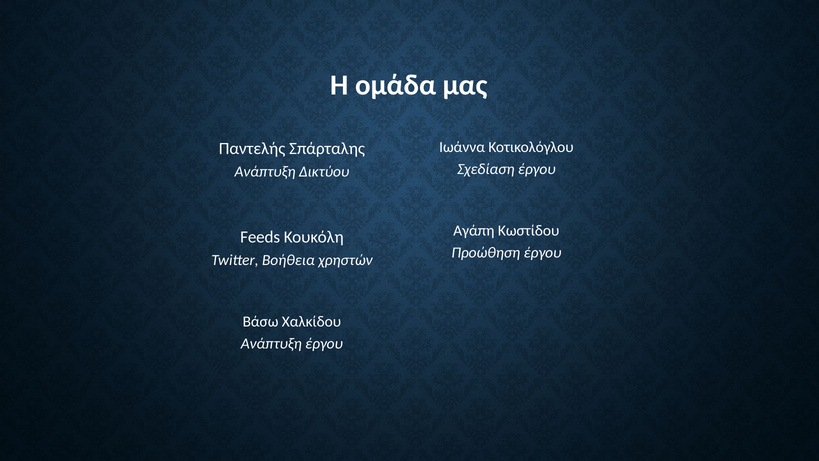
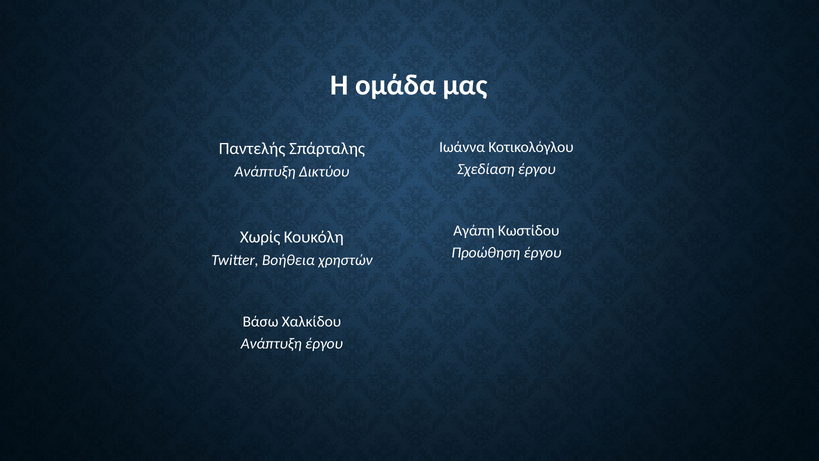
Feeds: Feeds -> Χωρίς (260, 237)
